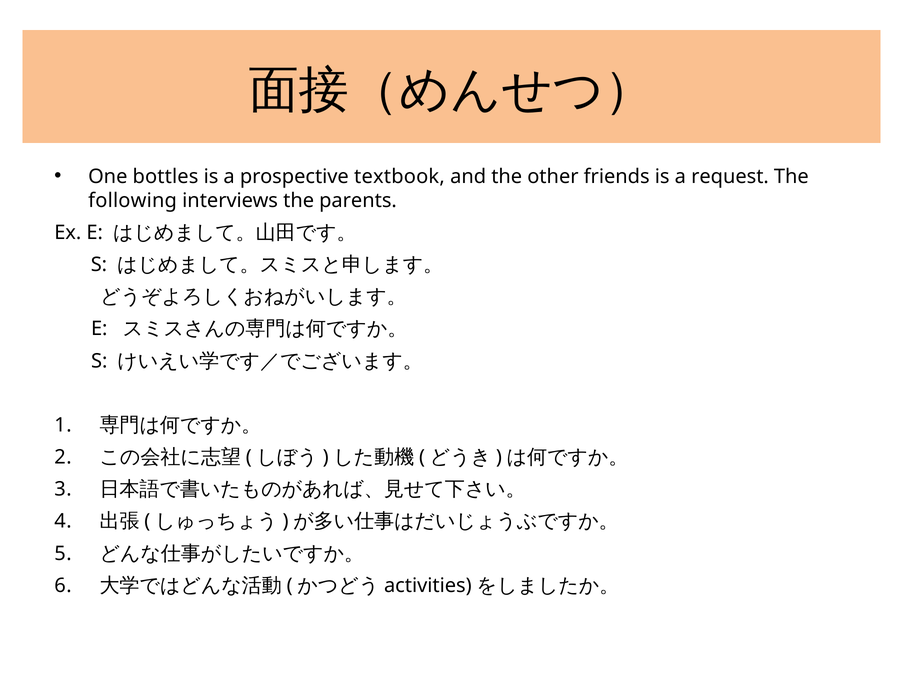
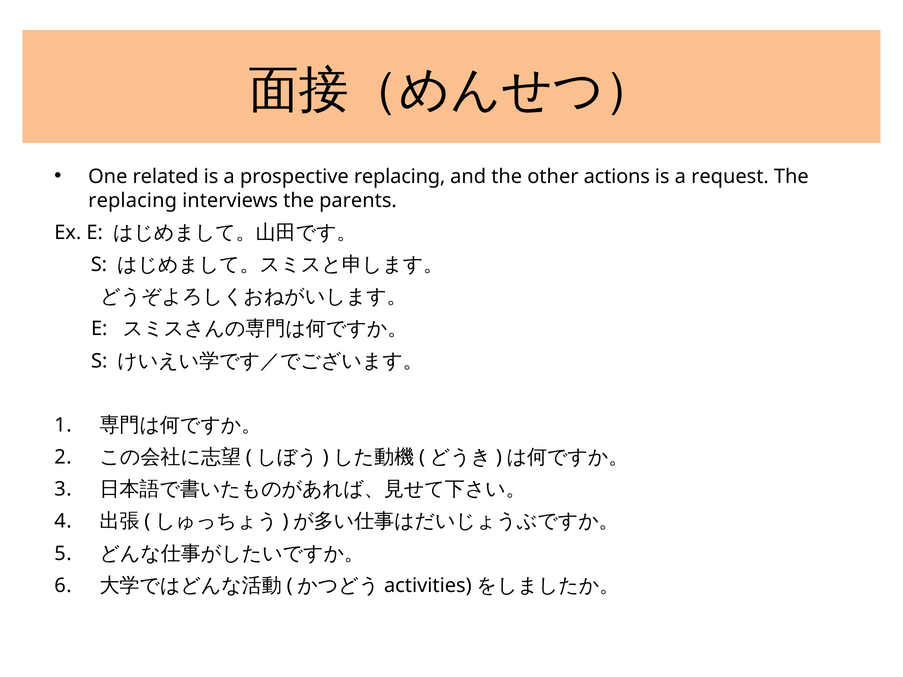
bottles: bottles -> related (166, 176)
prospective textbook: textbook -> replacing (400, 176)
friends: friends -> actions (617, 176)
following: following -> replacing (133, 201)
